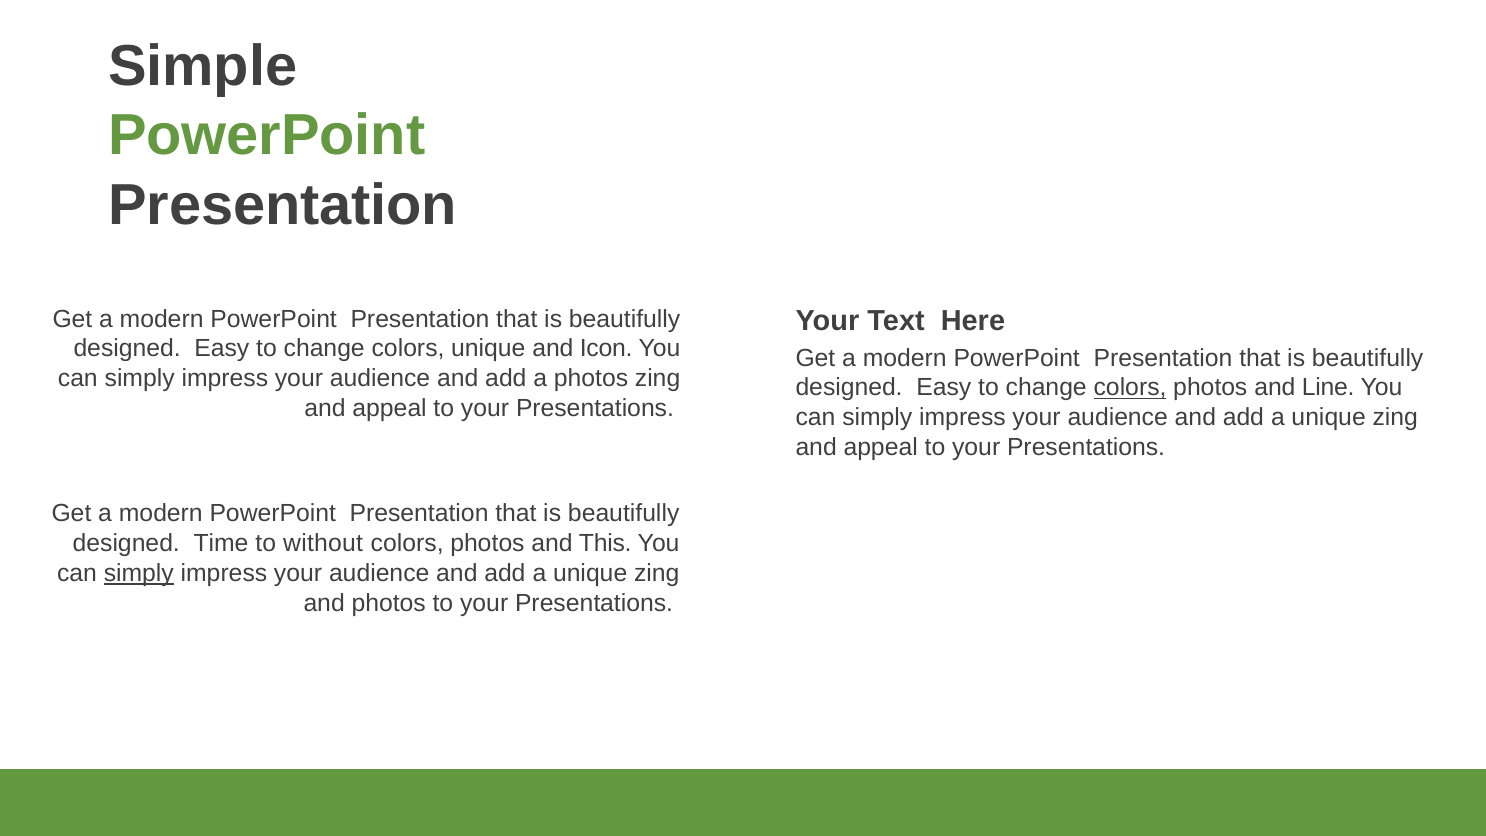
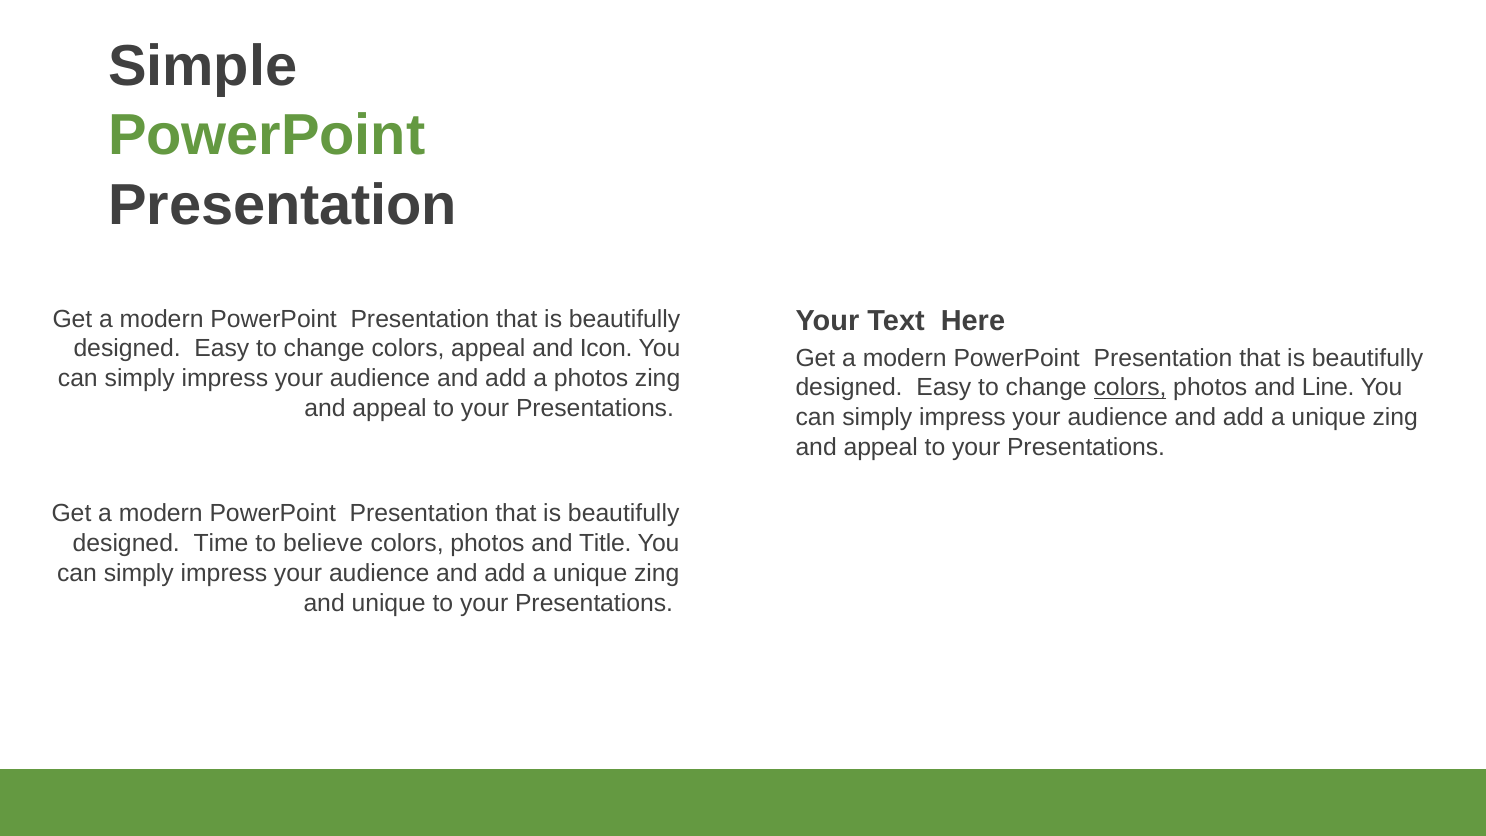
colors unique: unique -> appeal (488, 349)
without: without -> believe (323, 543)
This: This -> Title (605, 543)
simply underline: present -> none (139, 573)
and photos: photos -> unique (389, 603)
